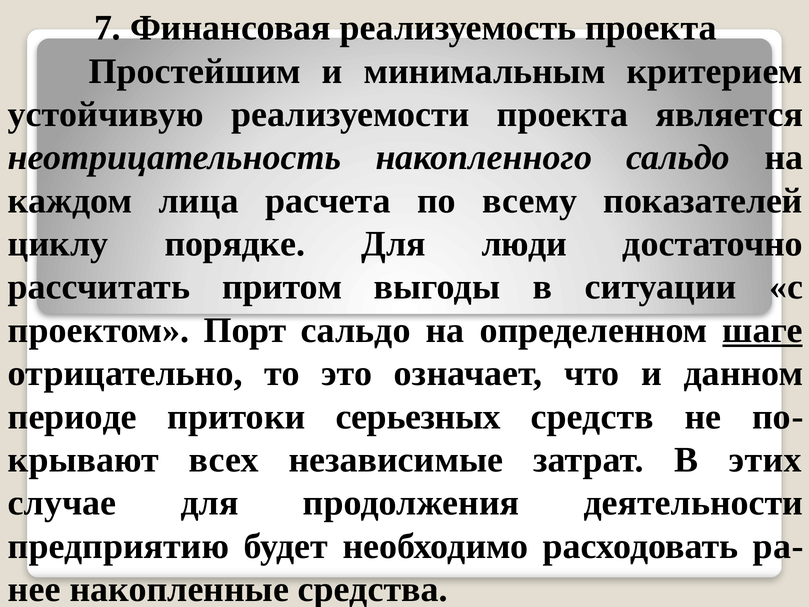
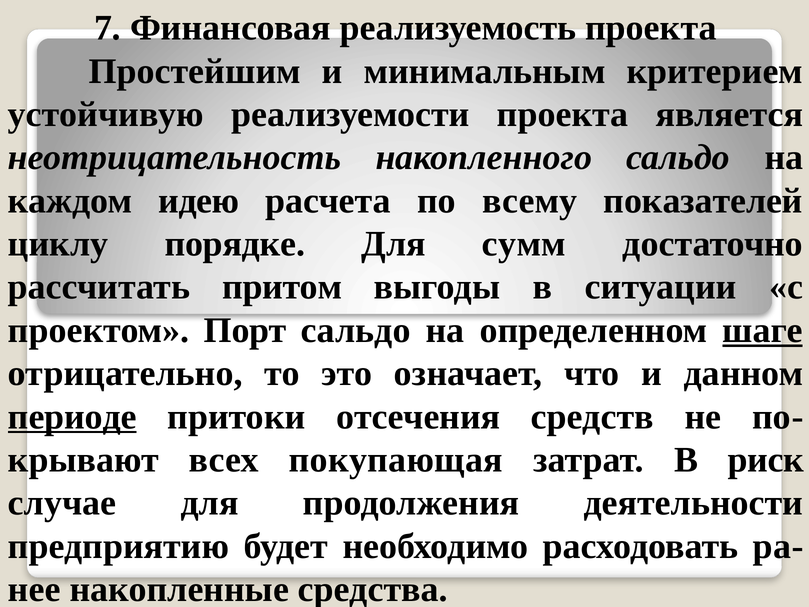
лица: лица -> идею (199, 201)
люди: люди -> сумм (524, 244)
периоде underline: none -> present (72, 416)
серьезных: серьезных -> отсечения (418, 416)
независимые: независимые -> покупающая (396, 460)
этих: этих -> риск (766, 460)
